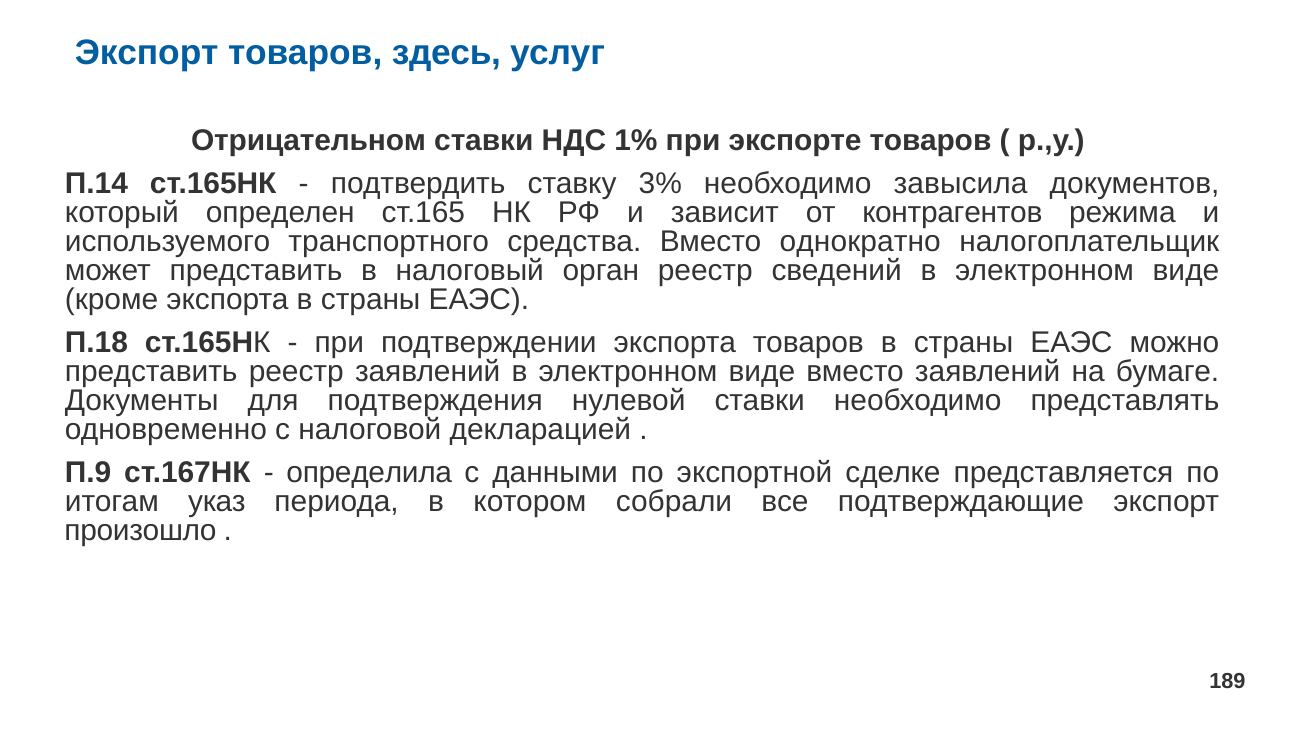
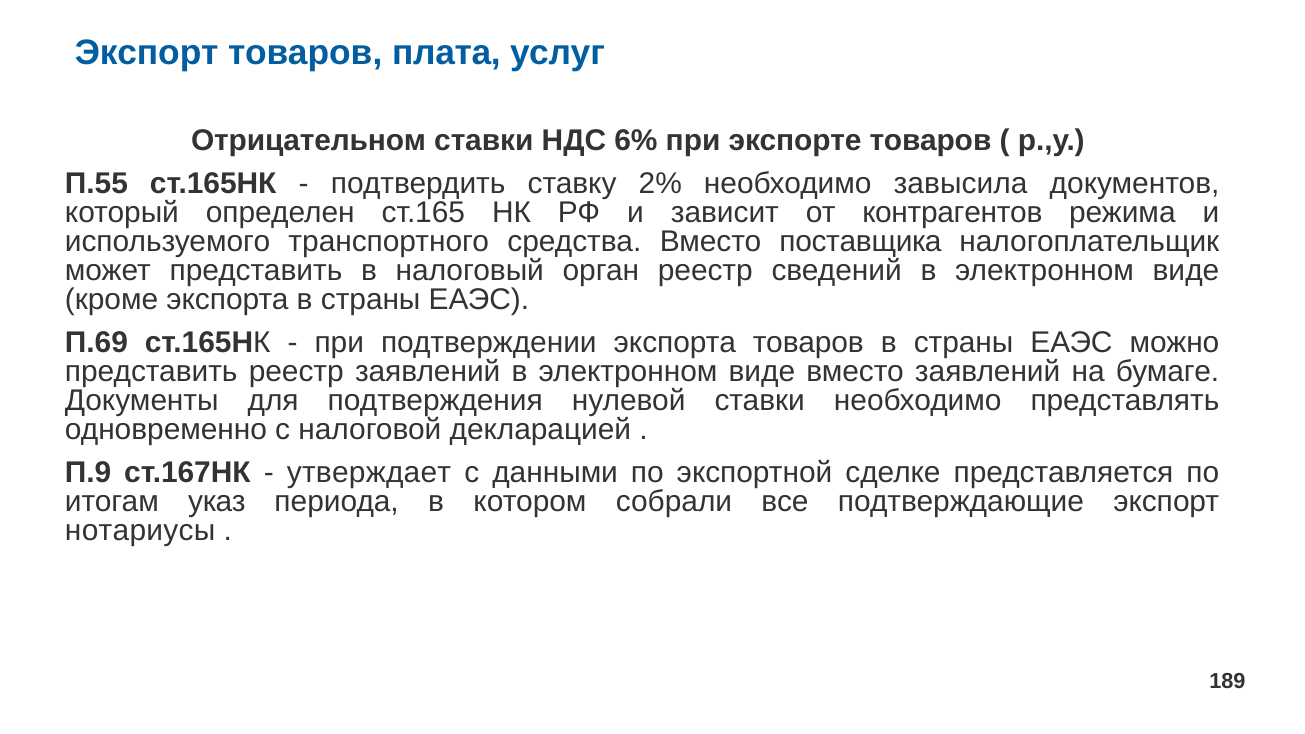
здесь: здесь -> плата (446, 53)
1%: 1% -> 6% (636, 141)
П.14: П.14 -> П.55 (96, 183)
3%: 3% -> 2% (660, 183)
однократно: однократно -> поставщика (860, 242)
П.18: П.18 -> П.69 (96, 343)
определила: определила -> утверждает (369, 473)
произошло: произошло -> нотариусы (140, 531)
